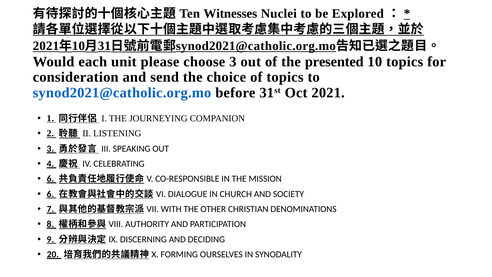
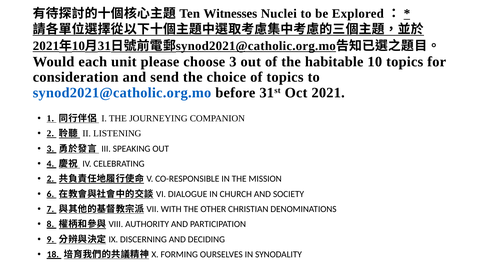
presented: presented -> habitable (334, 62)
6: 6 -> 2 (50, 179)
20: 20 -> 18 (53, 254)
